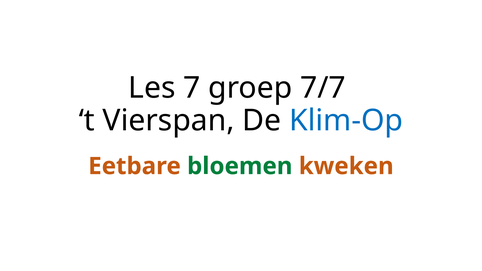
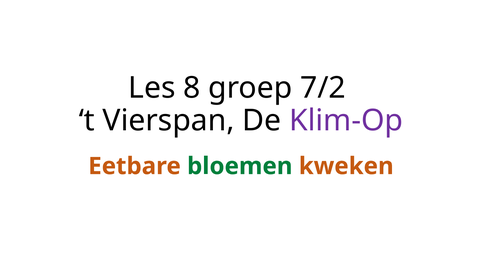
7: 7 -> 8 (192, 88)
7/7: 7/7 -> 7/2 (323, 88)
Klim-Op colour: blue -> purple (346, 120)
